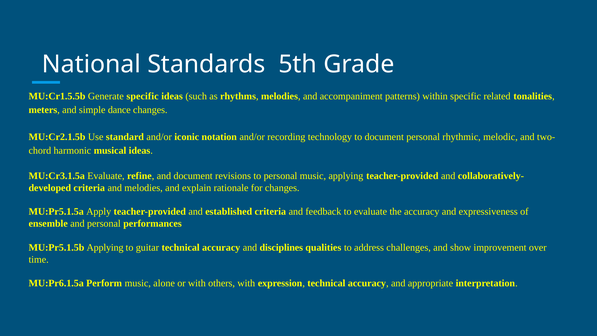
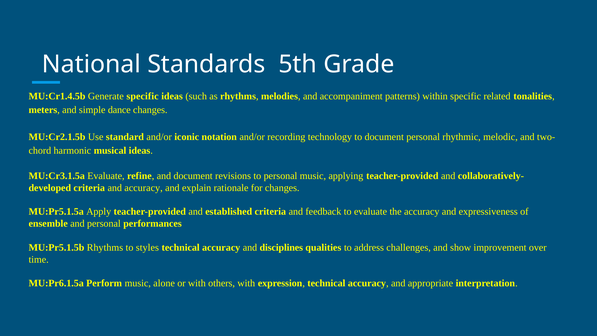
MU:Cr1.5.5b: MU:Cr1.5.5b -> MU:Cr1.4.5b (57, 96)
and melodies: melodies -> accuracy (144, 188)
MU:Pr5.1.5b Applying: Applying -> Rhythms (105, 247)
guitar: guitar -> styles (147, 247)
